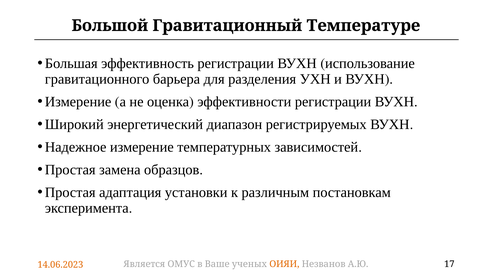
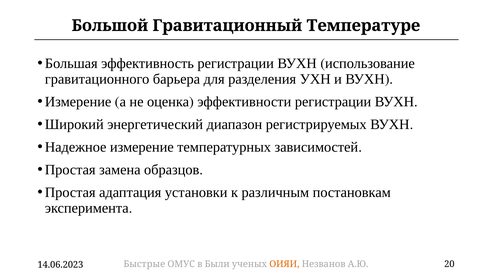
Является: Является -> Быстрые (144, 264)
Ваше: Ваше -> Были (217, 264)
17: 17 -> 20 (449, 264)
14.06.2023 colour: orange -> black (60, 265)
